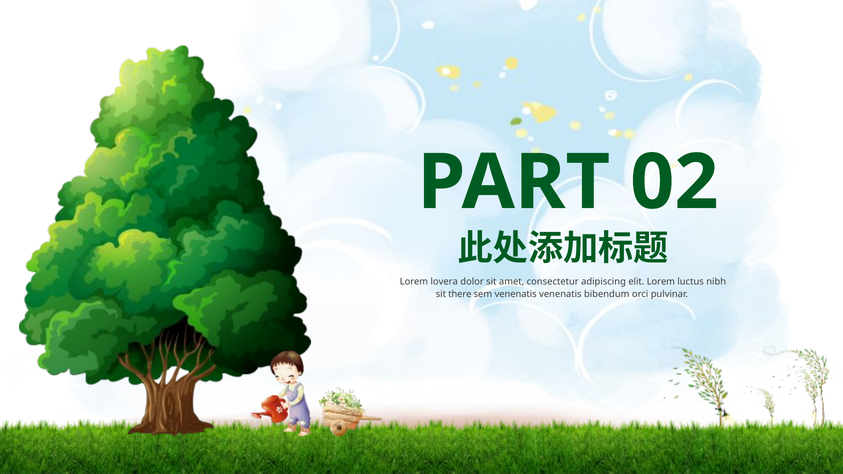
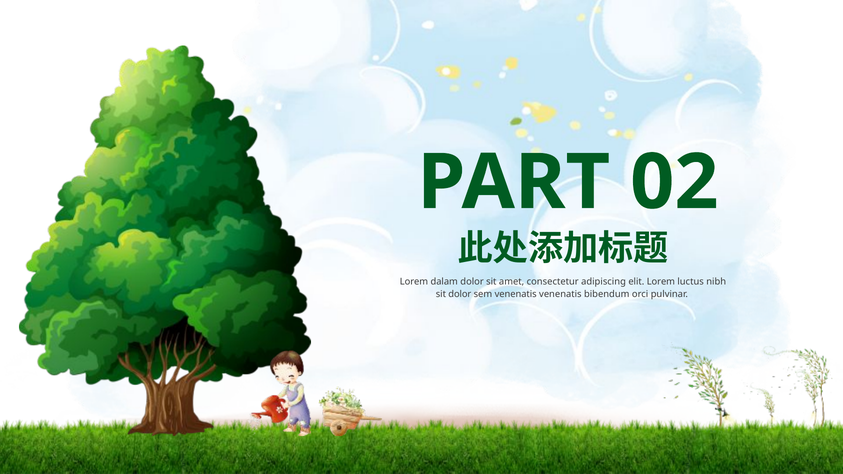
lovera: lovera -> dalam (444, 282)
sit there: there -> dolor (460, 294)
